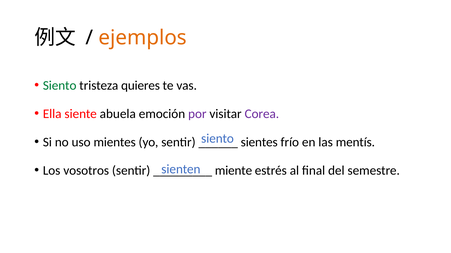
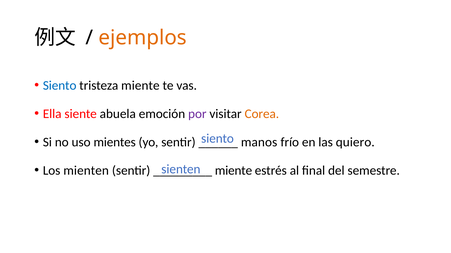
Siento colour: green -> blue (60, 86)
tristeza quieres: quieres -> miente (140, 86)
Corea colour: purple -> orange (262, 114)
sientes: sientes -> manos (259, 143)
mentís: mentís -> quiero (355, 143)
vosotros: vosotros -> mienten (86, 171)
